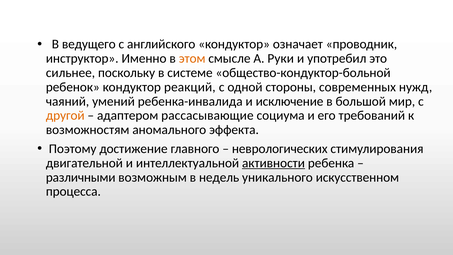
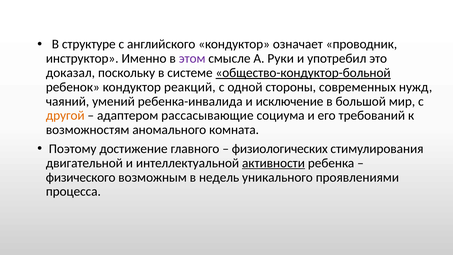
ведущего: ведущего -> структуре (89, 44)
этом colour: orange -> purple (192, 58)
сильнее: сильнее -> доказал (70, 73)
общество-кондуктор-больной underline: none -> present (303, 73)
эффекта: эффекта -> комната (234, 130)
неврологических: неврологических -> физиологических (280, 149)
различными: различными -> физического (81, 177)
искусственном: искусственном -> проявлениями (357, 177)
